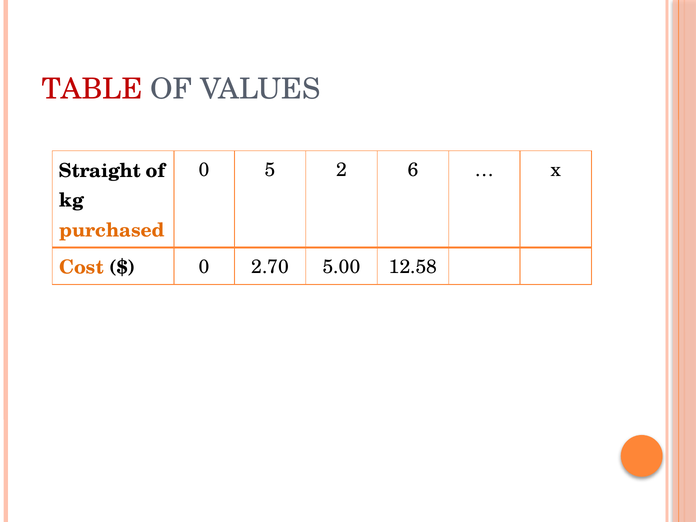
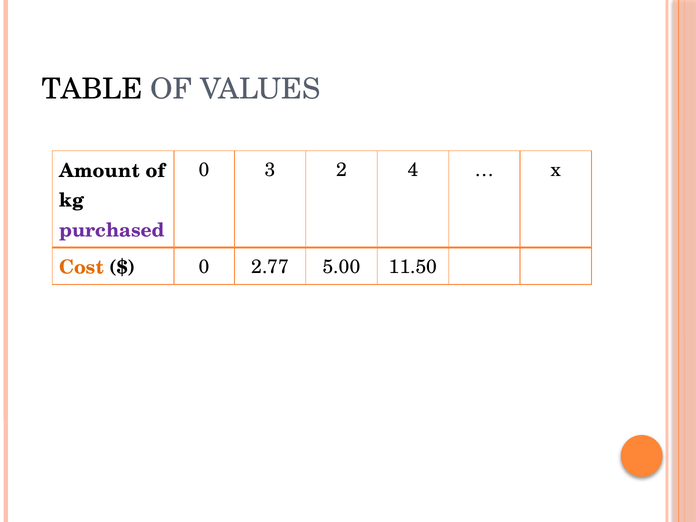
TABLE colour: red -> black (92, 89)
5: 5 -> 3 (270, 170)
6: 6 -> 4 (413, 170)
Straight: Straight -> Amount (100, 171)
purchased colour: orange -> purple (112, 230)
2.70: 2.70 -> 2.77 (270, 267)
12.58: 12.58 -> 11.50 (413, 267)
